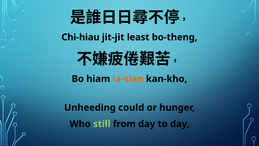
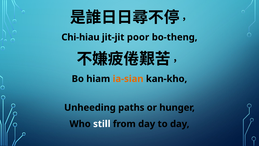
least: least -> poor (138, 37)
could: could -> paths (131, 107)
still colour: light green -> white (102, 124)
